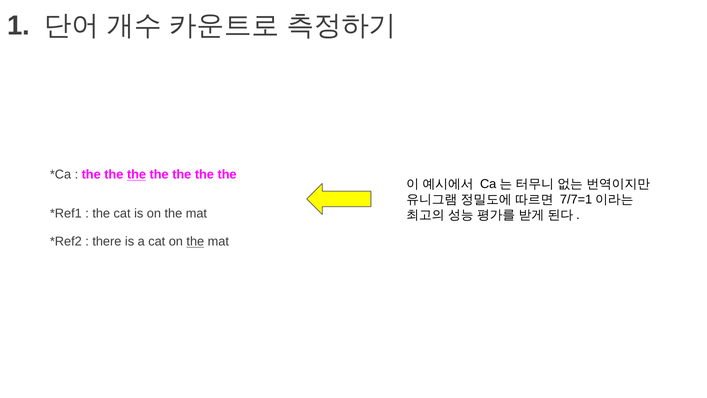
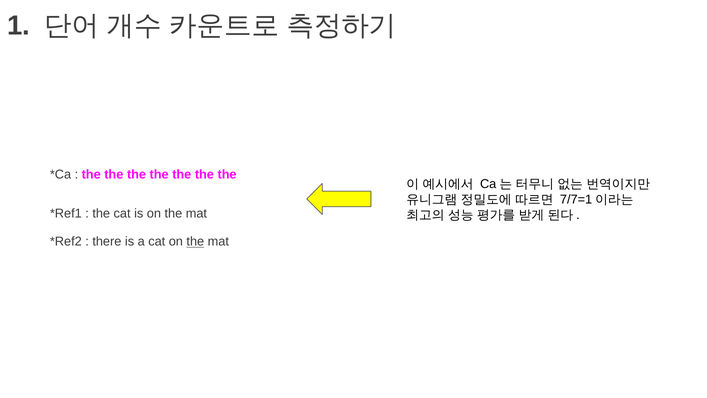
the underline: present -> none (137, 175)
